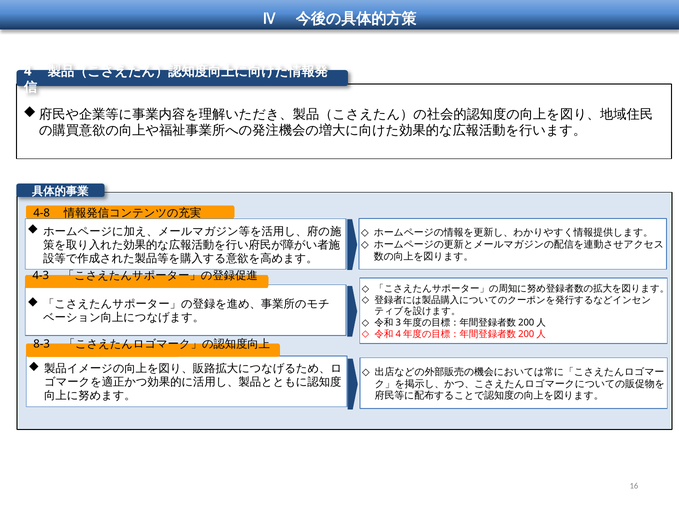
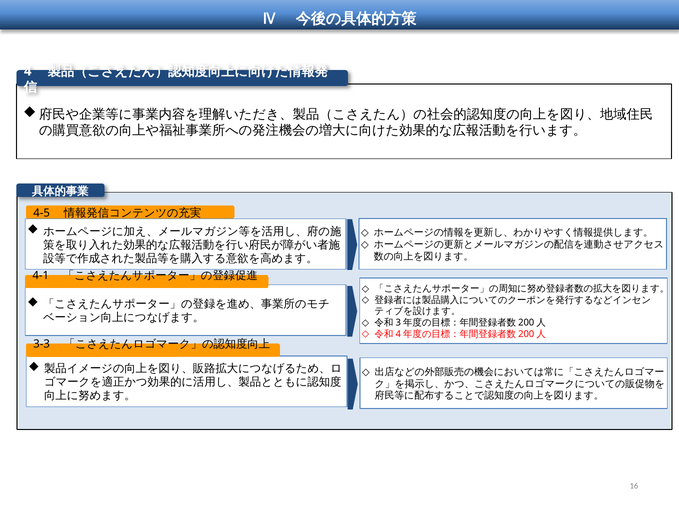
4-8: 4-8 -> 4-5 (42, 213)
4-3: 4-3 -> 4-1 (41, 276)
8-3: 8-3 -> 3-3 (42, 344)
